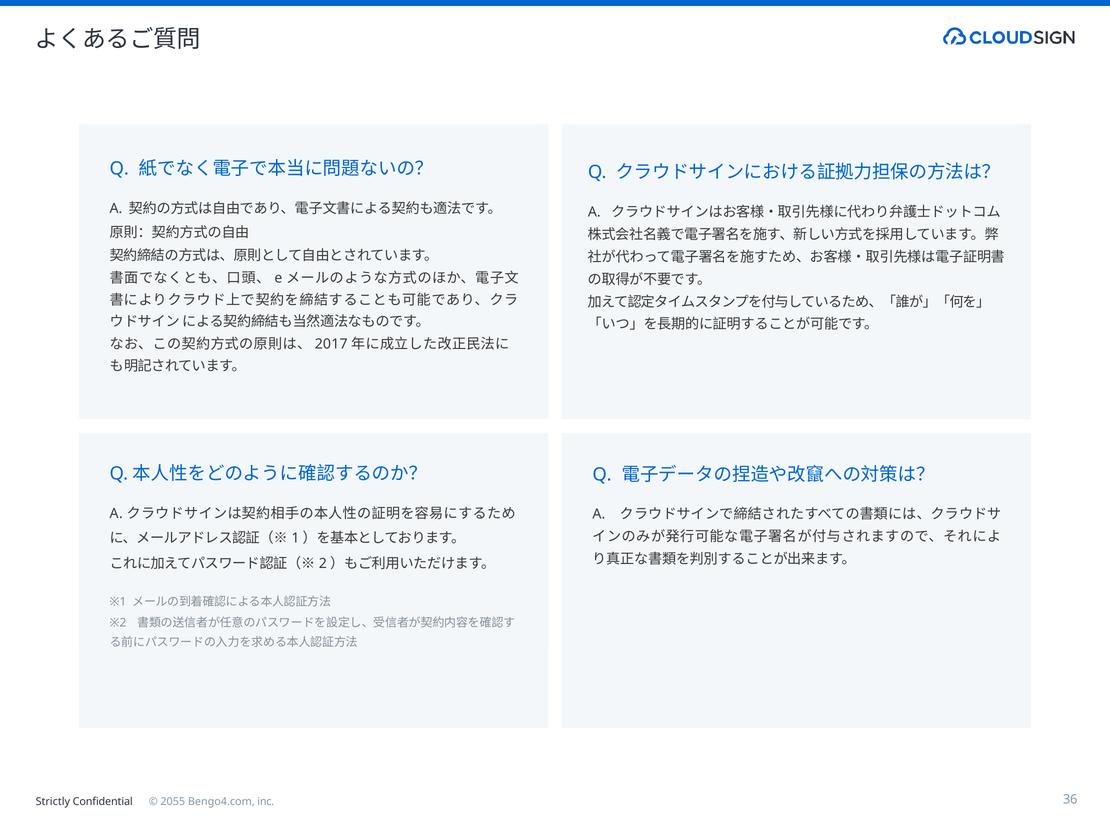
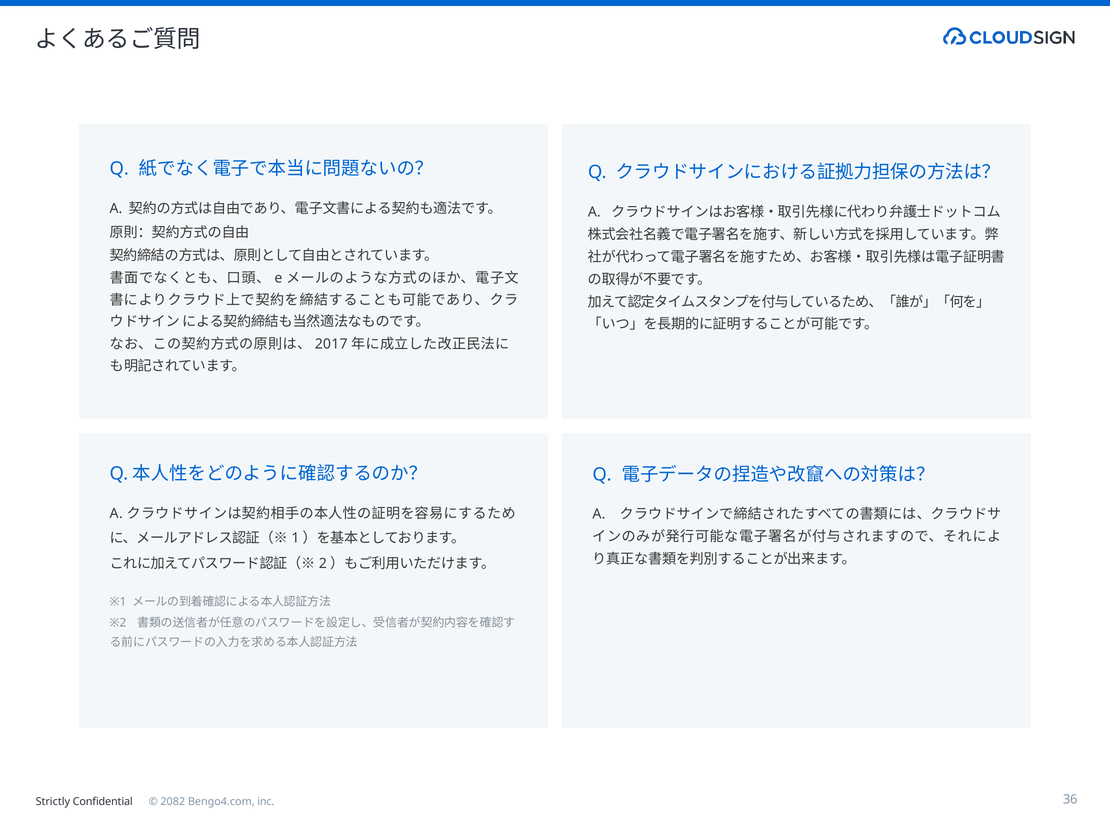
2055: 2055 -> 2082 (173, 802)
